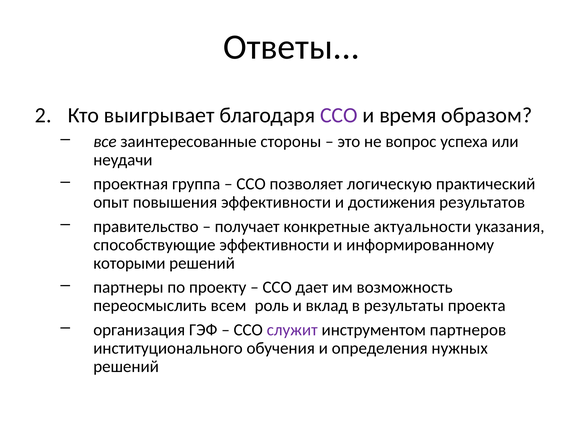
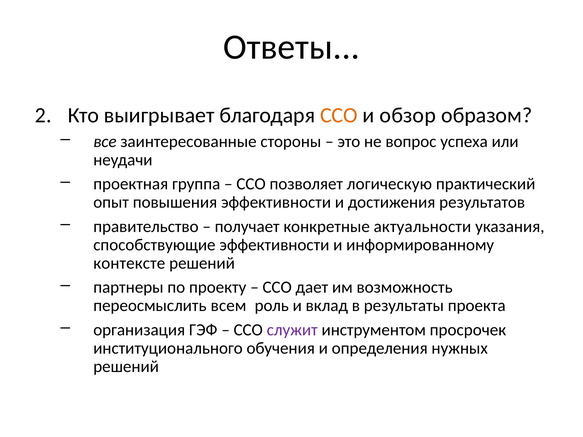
ССО colour: purple -> orange (339, 115)
время: время -> обзор (408, 115)
которыми: которыми -> контексте (129, 263)
партнеров: партнеров -> просрочек (468, 330)
